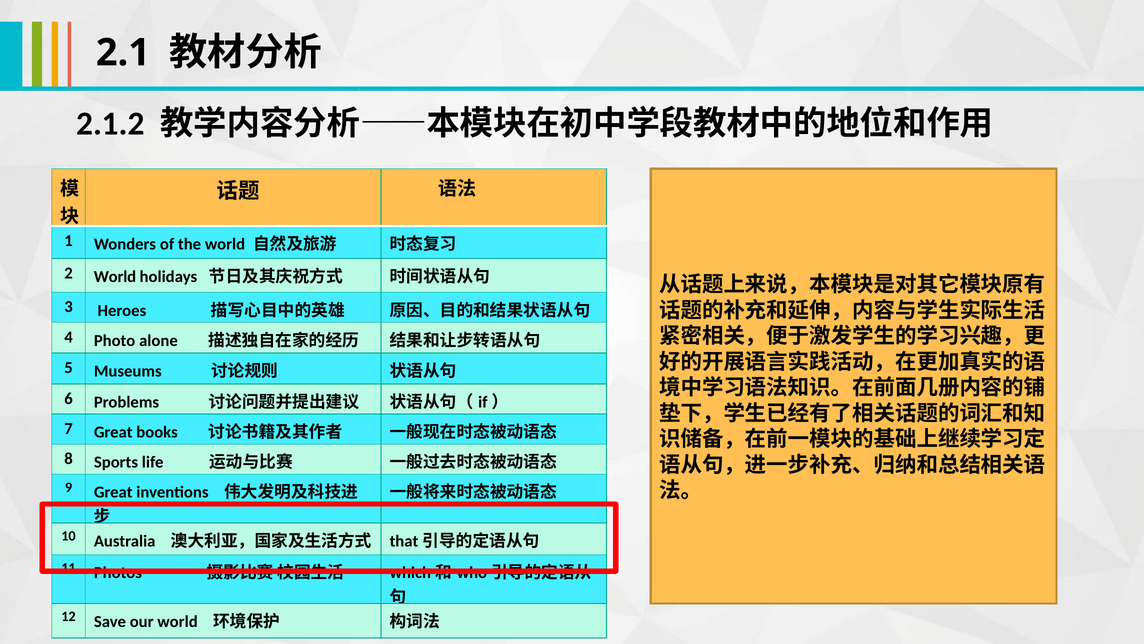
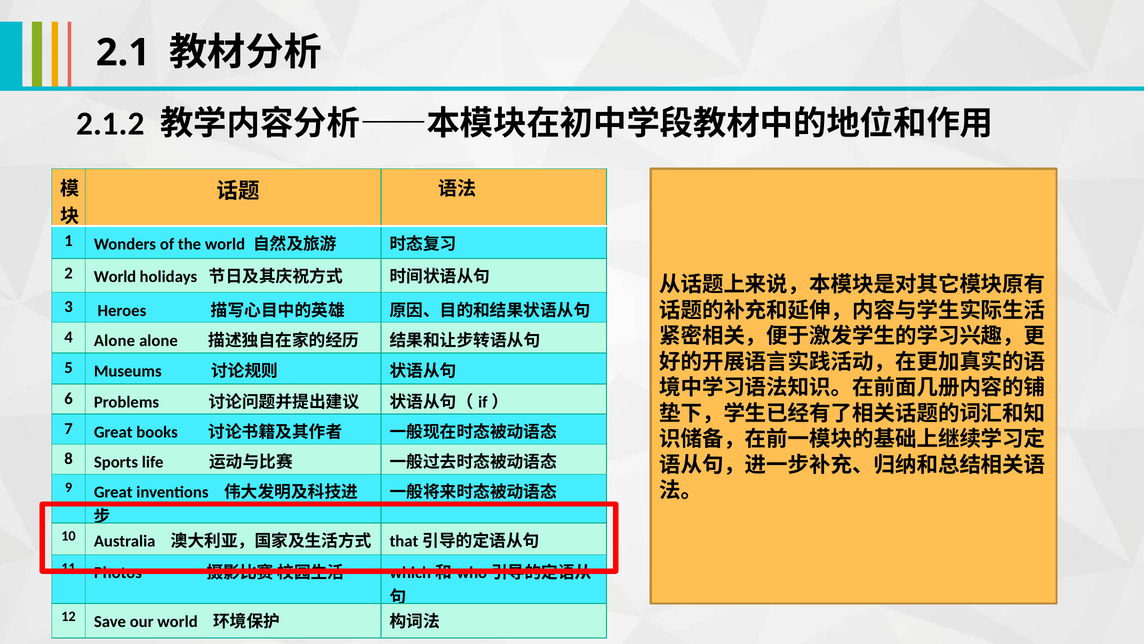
4 Photo: Photo -> Alone (115, 340)
